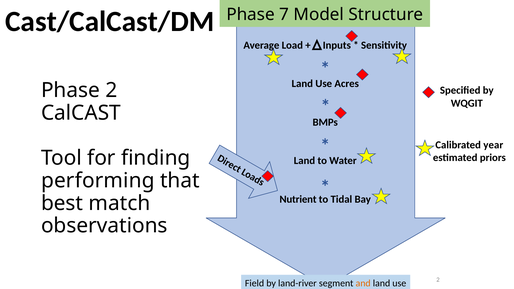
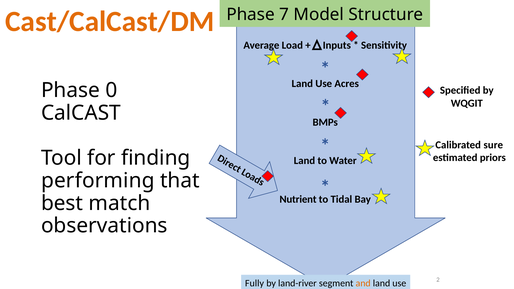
Cast/CalCast/DM colour: black -> orange (110, 22)
Phase 2: 2 -> 0 (111, 90)
year: year -> sure (493, 145)
Field: Field -> Fully (254, 283)
